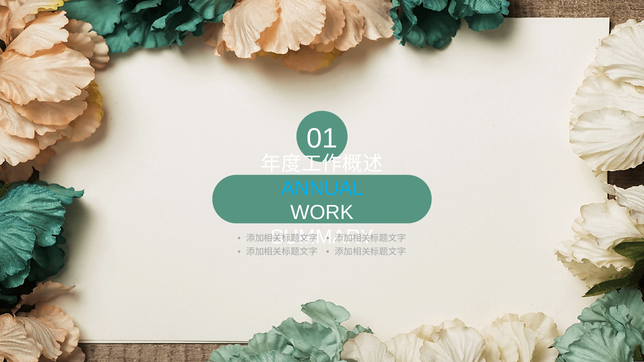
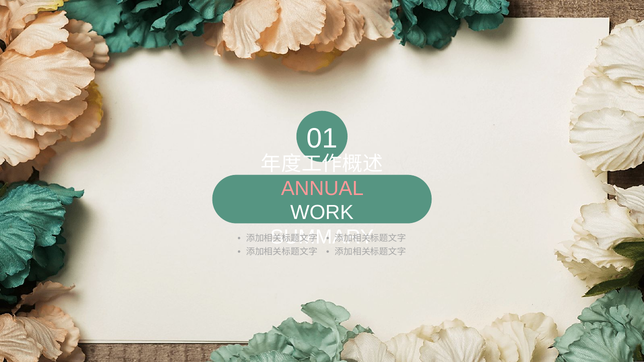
ANNUAL colour: light blue -> pink (322, 188)
